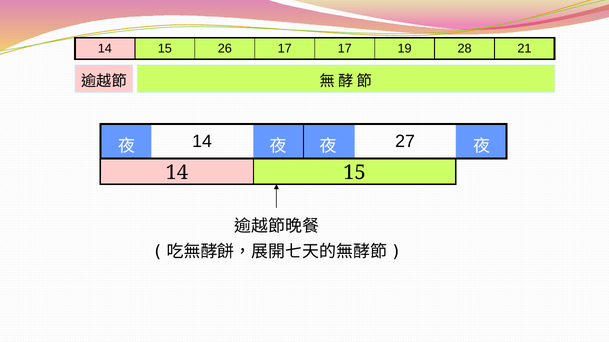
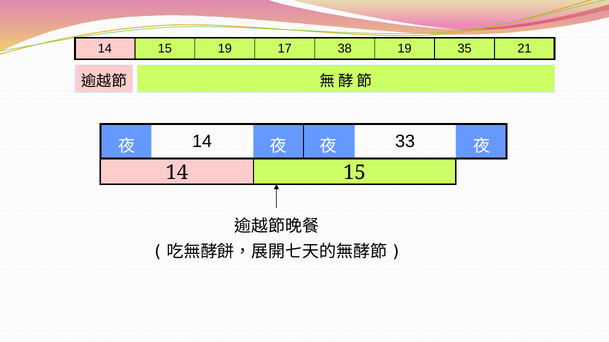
15 26: 26 -> 19 (225, 49)
17 17: 17 -> 38 (345, 49)
28: 28 -> 35 (465, 49)
27: 27 -> 33 (405, 142)
